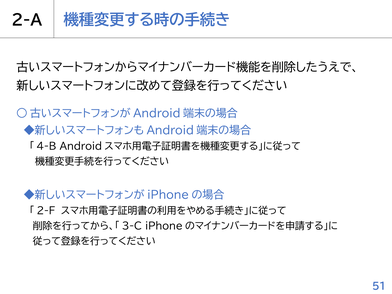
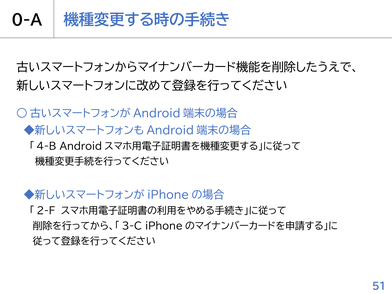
2-A: 2-A -> 0-A (27, 20)
